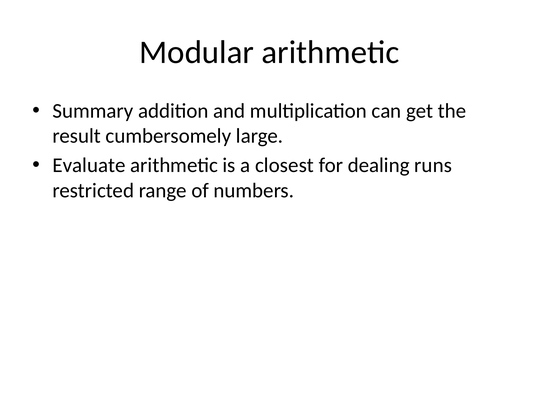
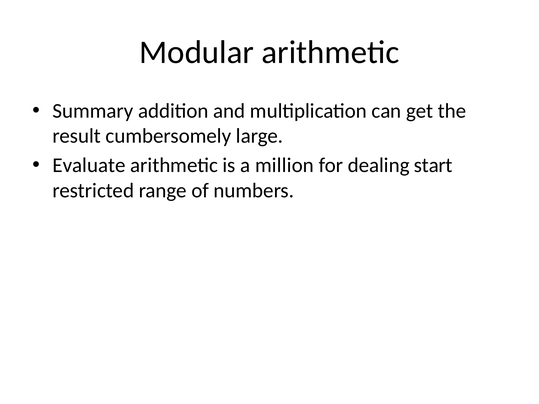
closest: closest -> million (284, 165)
runs: runs -> start (433, 165)
